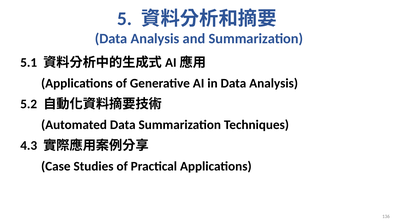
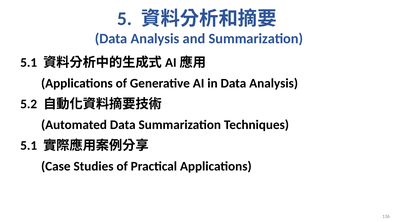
4.3: 4.3 -> 5.1 (29, 146)
